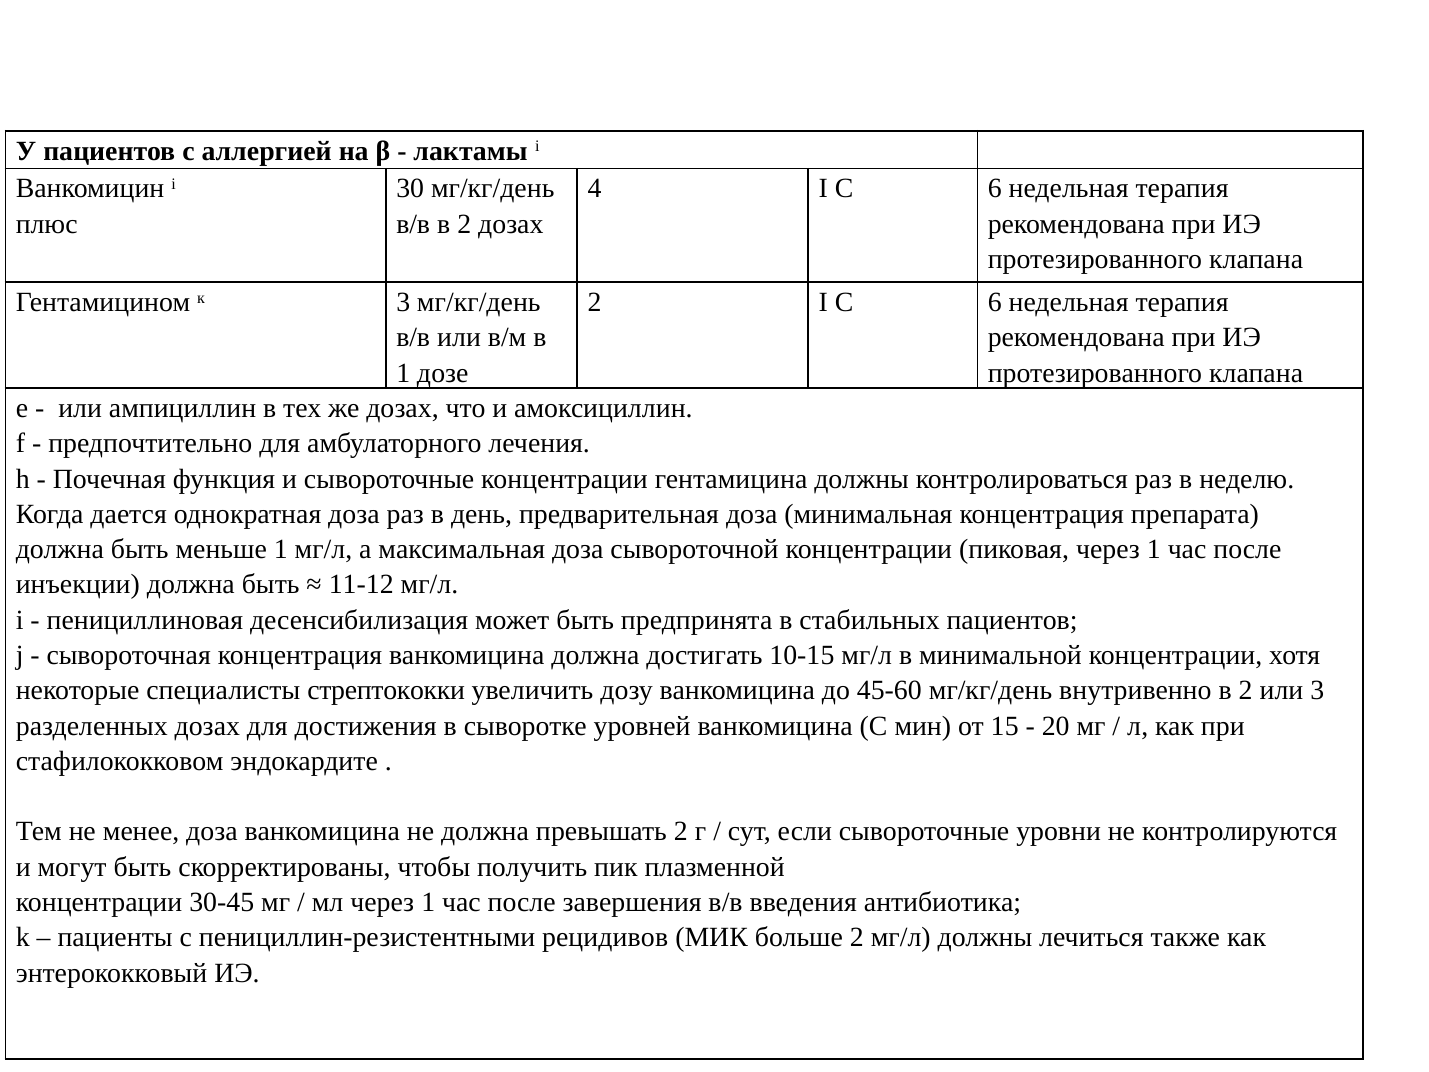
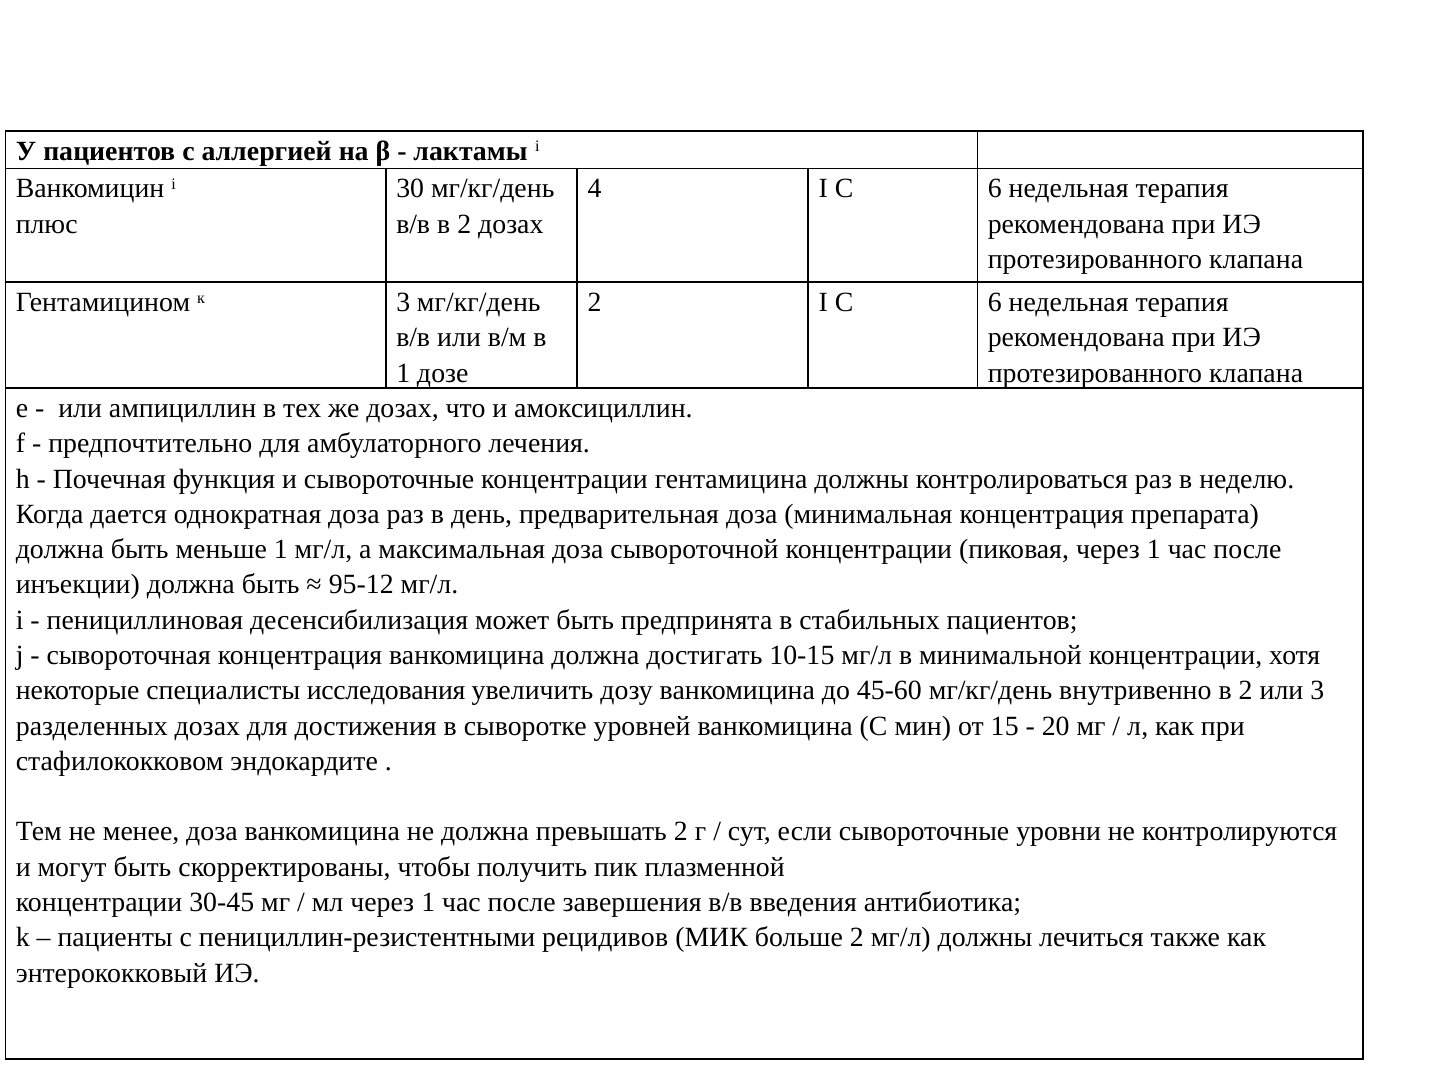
11-12: 11-12 -> 95-12 (361, 585)
стрептококки: стрептококки -> исследования (386, 690)
